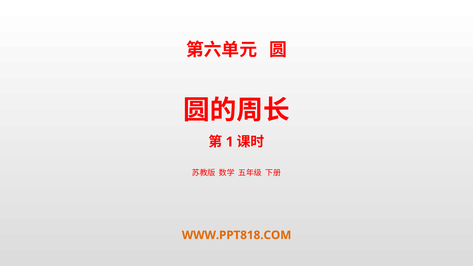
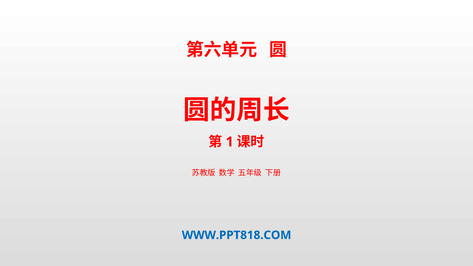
WWW.PPT818.COM colour: orange -> blue (237, 235)
